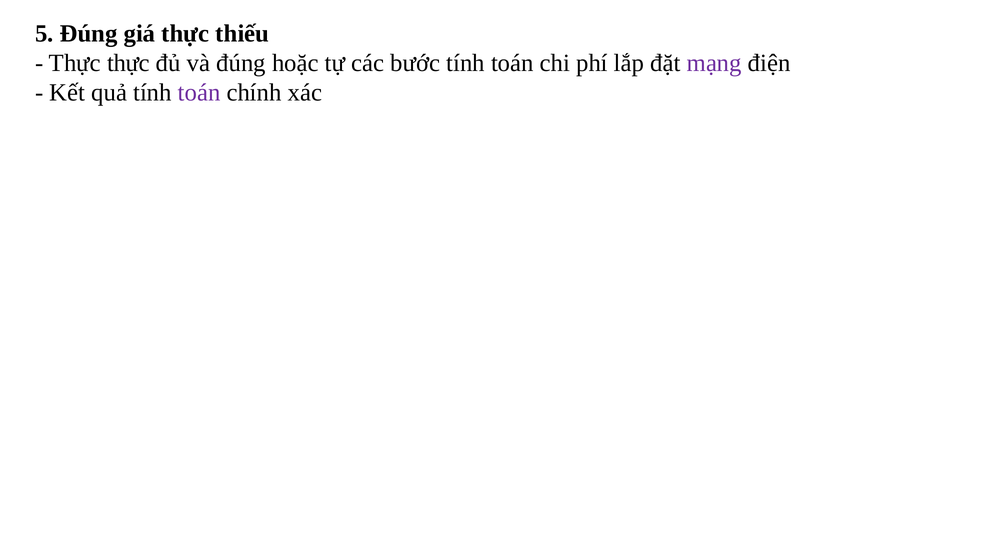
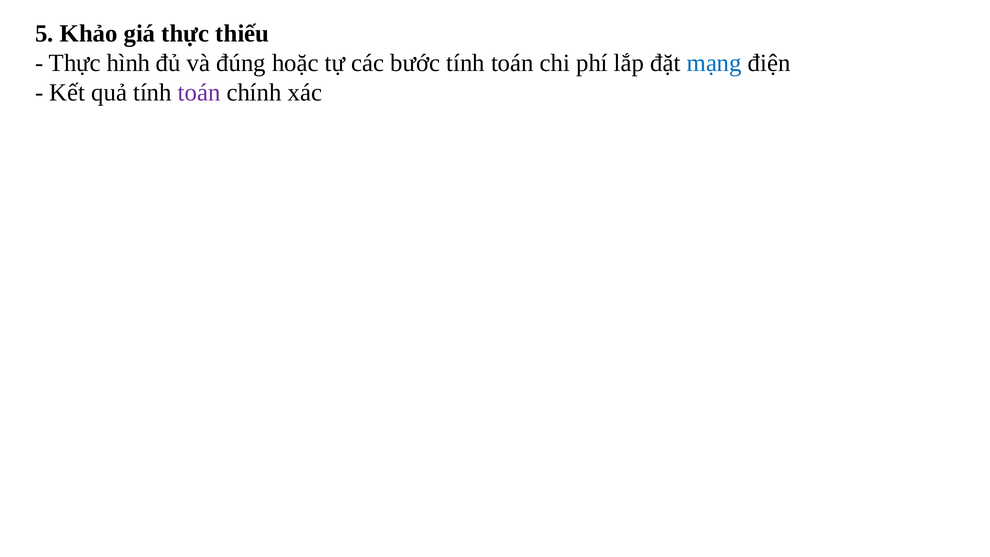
5 Đúng: Đúng -> Khảo (89, 33)
Thực thực: thực -> hình (128, 63)
mạng colour: purple -> blue (714, 63)
